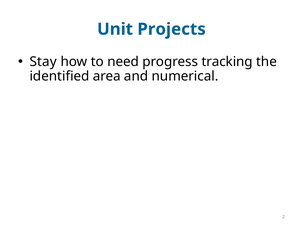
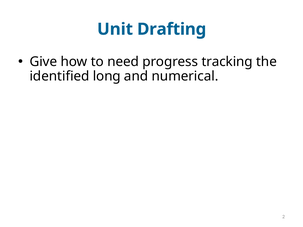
Projects: Projects -> Drafting (172, 29)
Stay: Stay -> Give (43, 62)
area: area -> long (107, 76)
